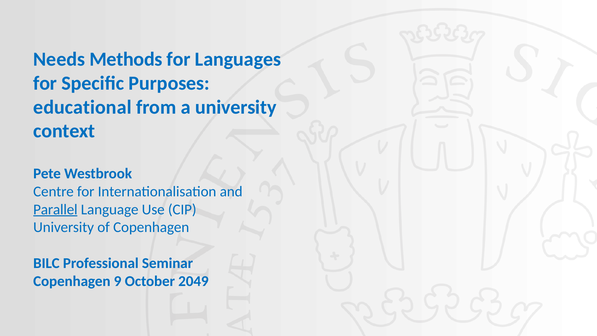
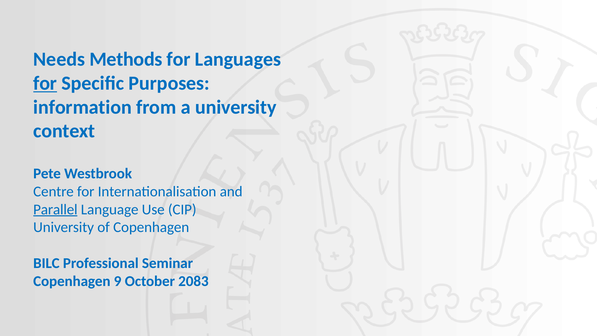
for underline: none -> present (45, 83)
educational: educational -> information (82, 107)
2049: 2049 -> 2083 (193, 281)
